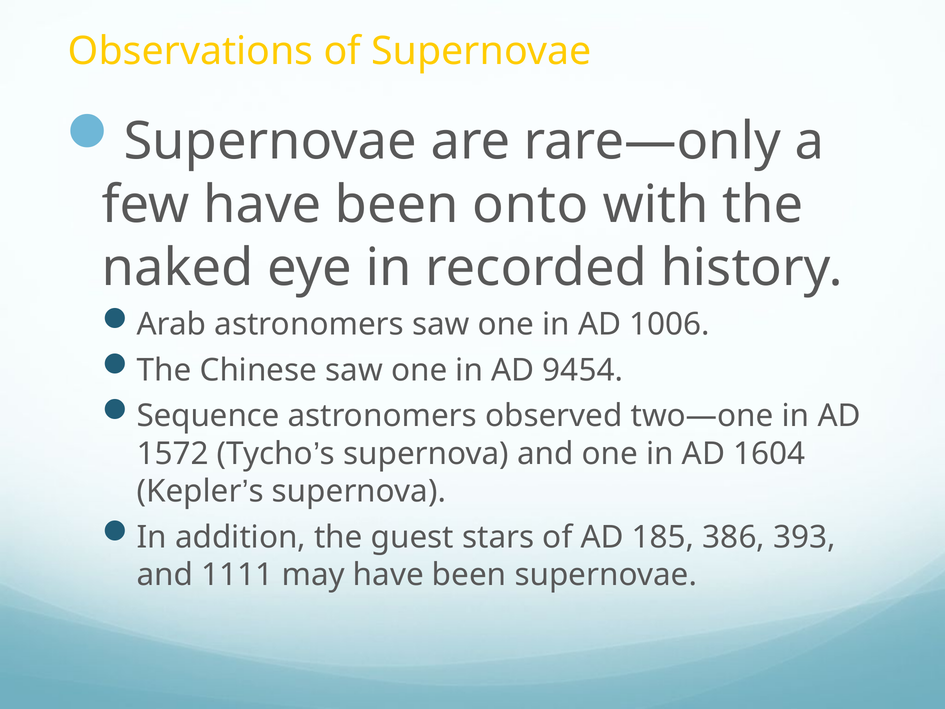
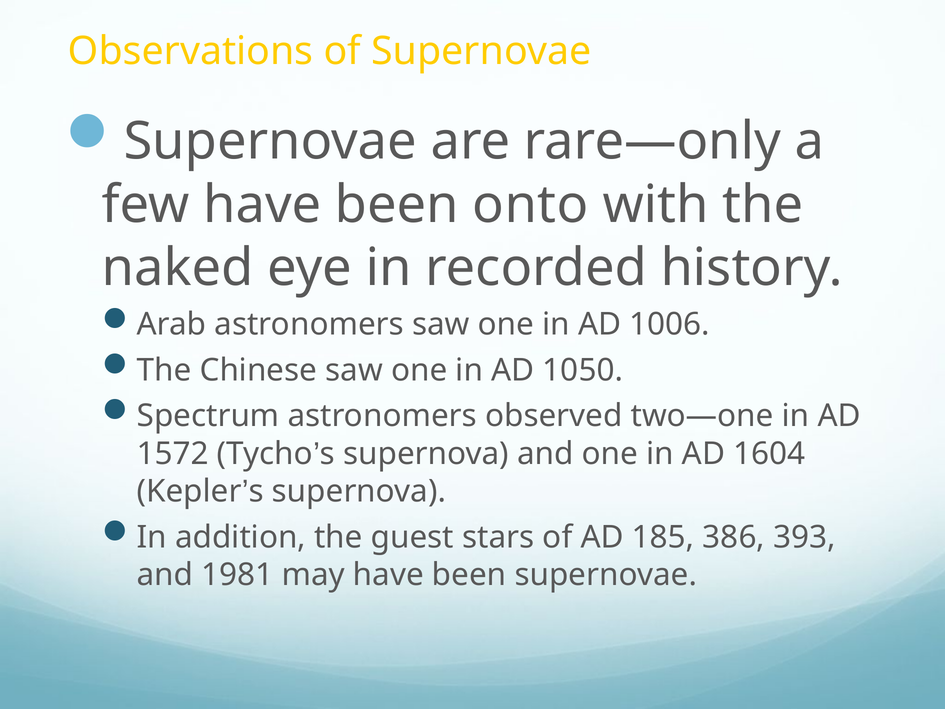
9454: 9454 -> 1050 (583, 370)
Sequence: Sequence -> Spectrum (208, 416)
1111: 1111 -> 1981 (237, 575)
